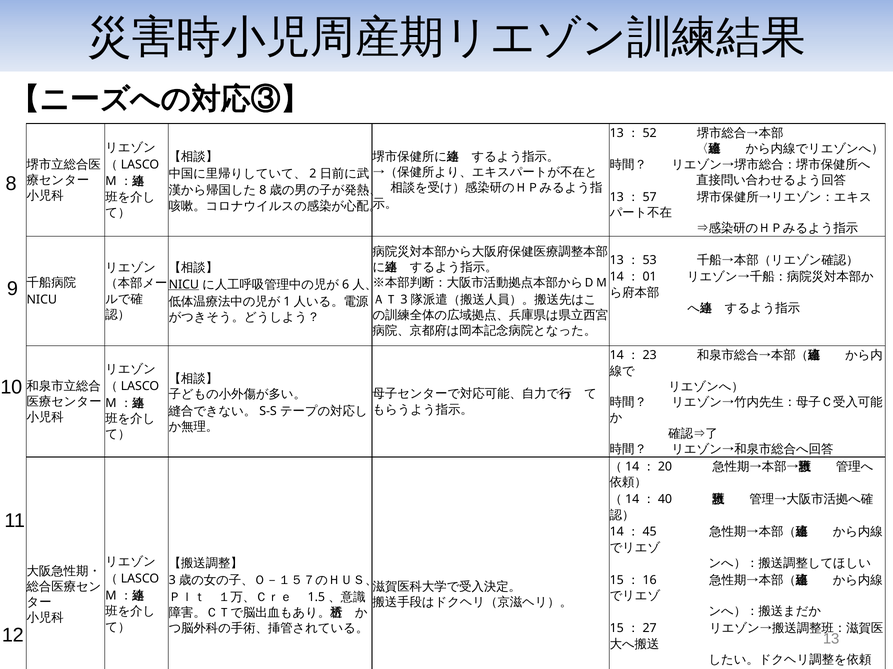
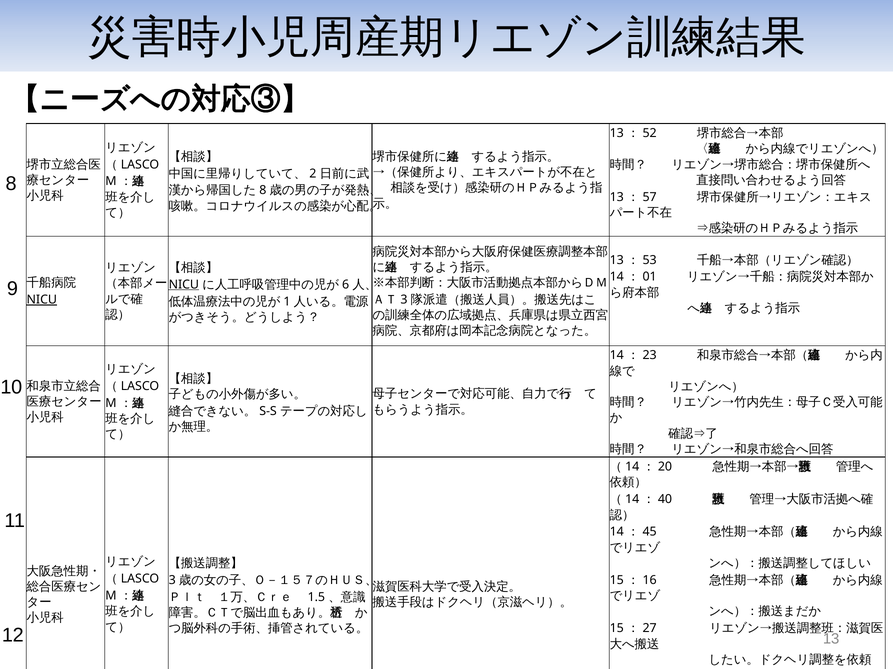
NICU underline: none -> present (42, 300)
